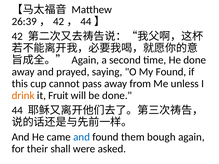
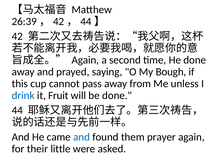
My Found: Found -> Bough (171, 72)
drink colour: orange -> blue (23, 96)
bough: bough -> prayer (161, 137)
shall: shall -> little (61, 149)
